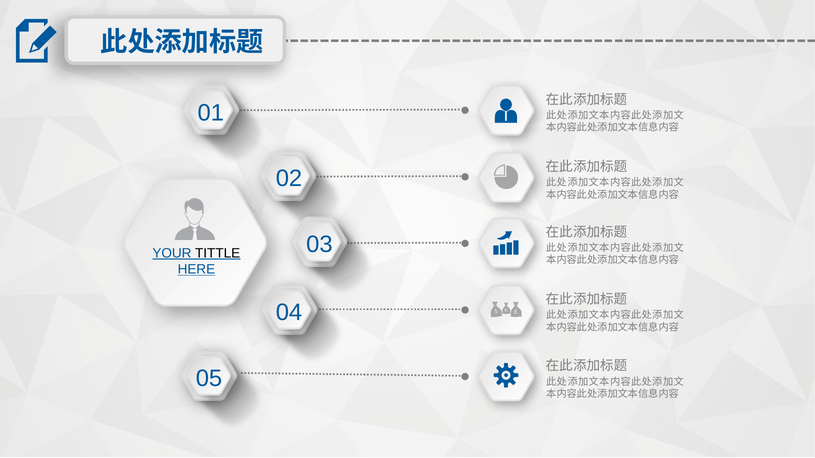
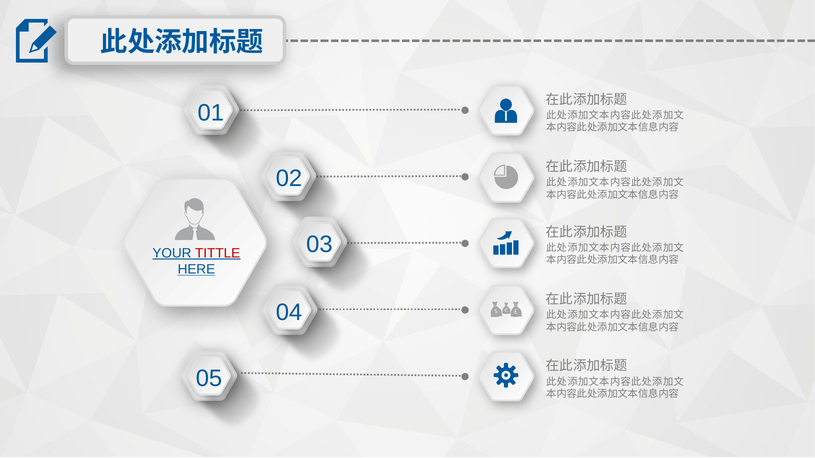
TITTLE colour: black -> red (218, 253)
